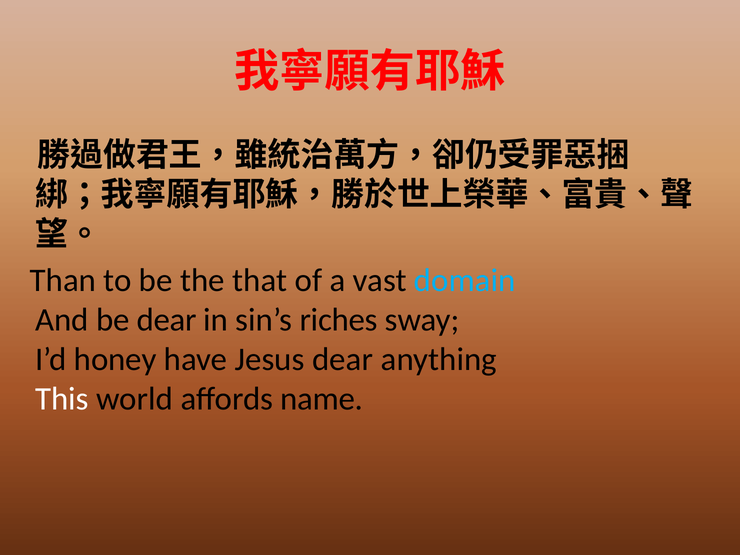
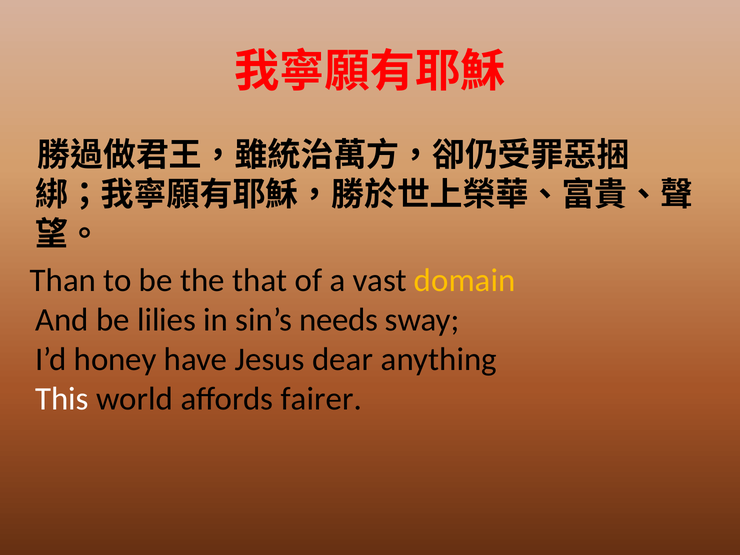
domain colour: light blue -> yellow (465, 280)
be dear: dear -> lilies (167, 320)
riches: riches -> needs (339, 320)
name: name -> fairer (321, 399)
